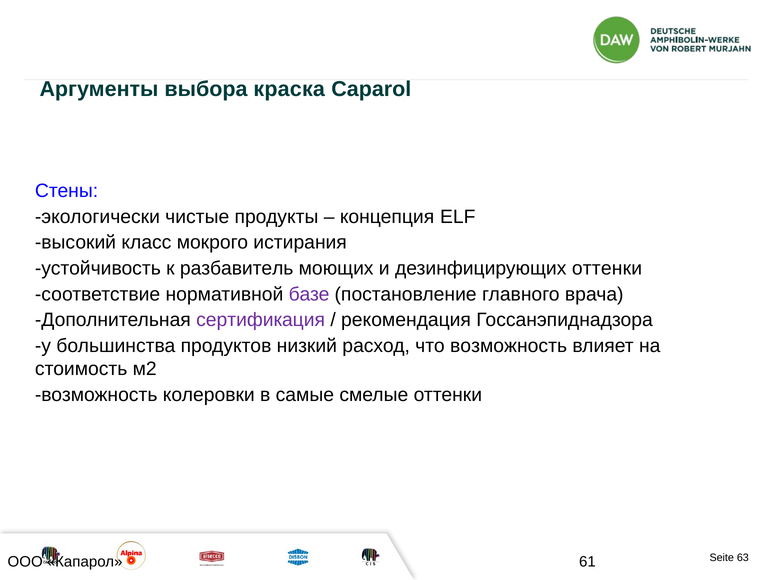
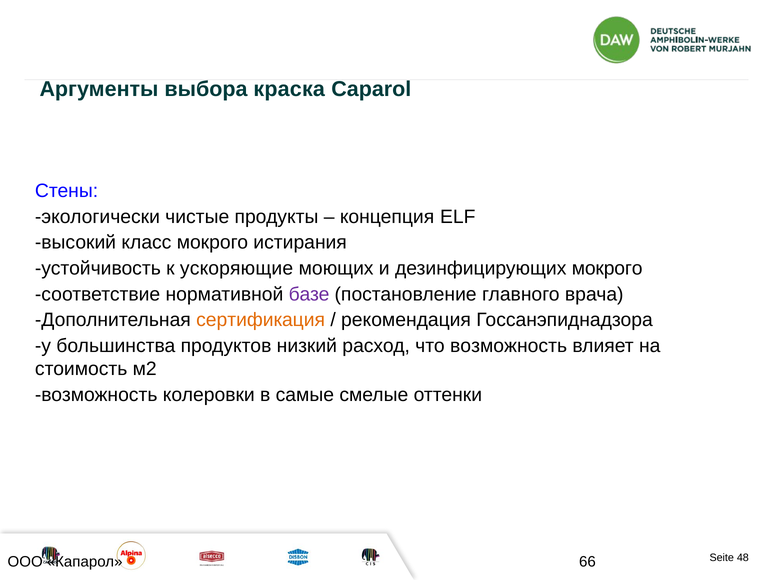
разбавитель: разбавитель -> ускоряющие (237, 268)
дезинфицирующих оттенки: оттенки -> мокрого (607, 268)
сертификация colour: purple -> orange (261, 320)
63: 63 -> 48 (743, 558)
61: 61 -> 66 (587, 562)
